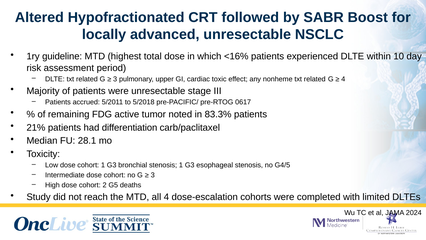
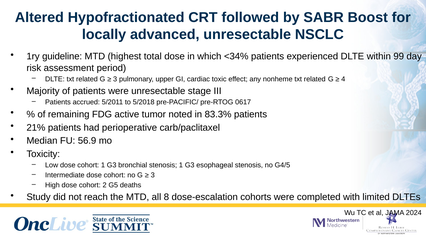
<16%: <16% -> <34% (236, 56)
10: 10 -> 99 (399, 56)
differentiation: differentiation -> perioperative (130, 127)
28.1: 28.1 -> 56.9 (87, 141)
all 4: 4 -> 8 (166, 197)
